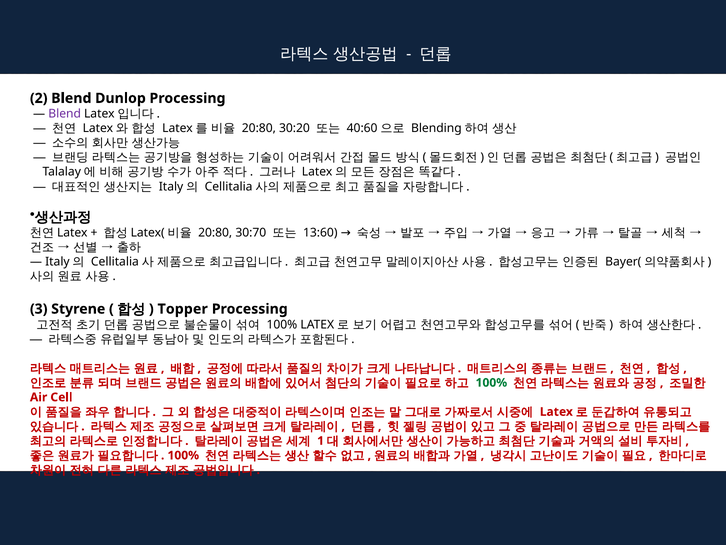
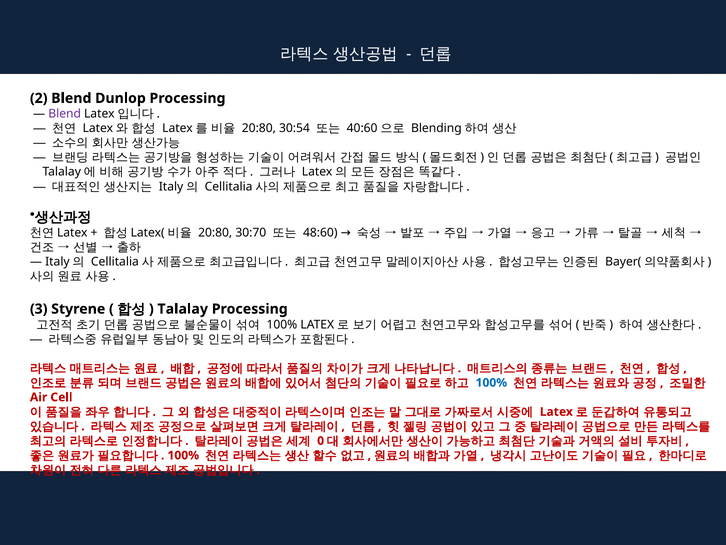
30:20: 30:20 -> 30:54 (294, 128)
13:60: 13:60 -> 48:60 (320, 232)
Topper: Topper -> Talalay (183, 309)
100% colour: green -> blue (491, 382)
1: 1 -> 0 (321, 440)
